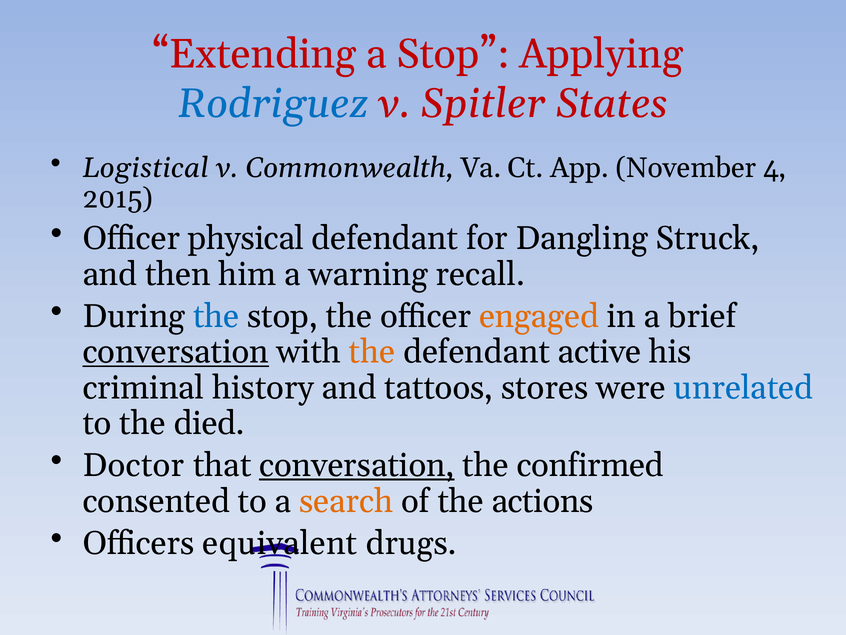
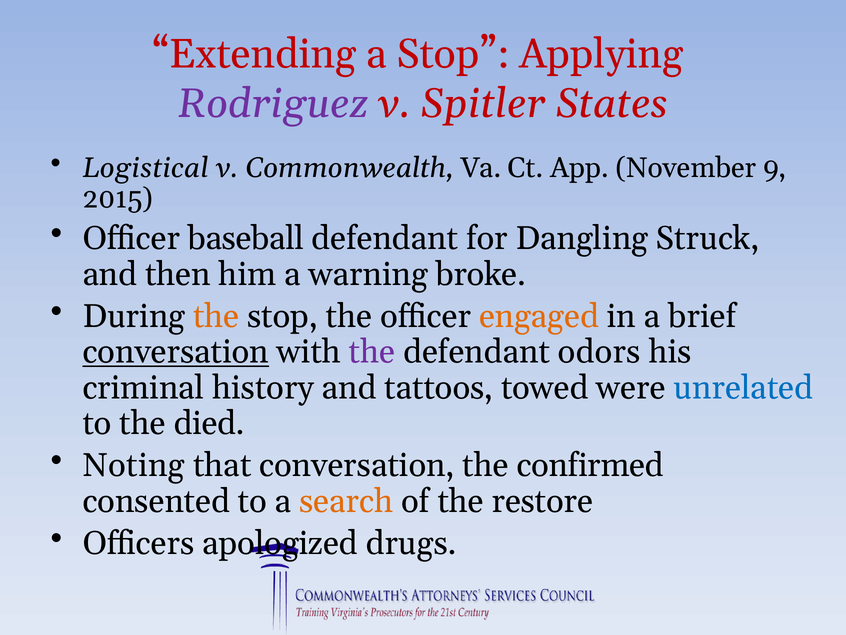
Rodriguez colour: blue -> purple (273, 103)
4: 4 -> 9 (775, 168)
physical: physical -> baseball (246, 238)
recall: recall -> broke (481, 274)
the colour: blue -> orange (216, 316)
the colour: orange -> purple (372, 352)
active: active -> odors (599, 352)
stores: stores -> towed (545, 387)
Doctor: Doctor -> Noting (134, 465)
conversation underline: present -> none (357, 465)
actions: actions -> restore (542, 501)
equivalent: equivalent -> apologized (280, 543)
